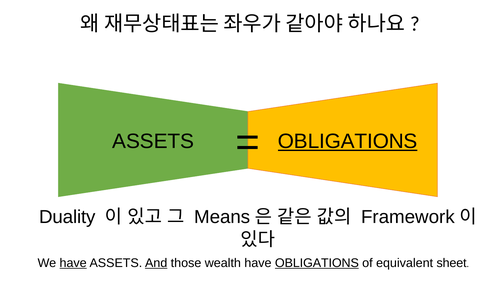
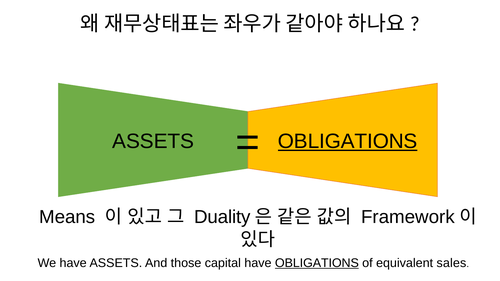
Duality: Duality -> Means (67, 217)
Means: Means -> Duality (222, 217)
have underline: present -> none (73, 263)
And underline: present -> none (156, 263)
wealth: wealth -> capital (223, 263)
sheet: sheet -> sales (451, 263)
